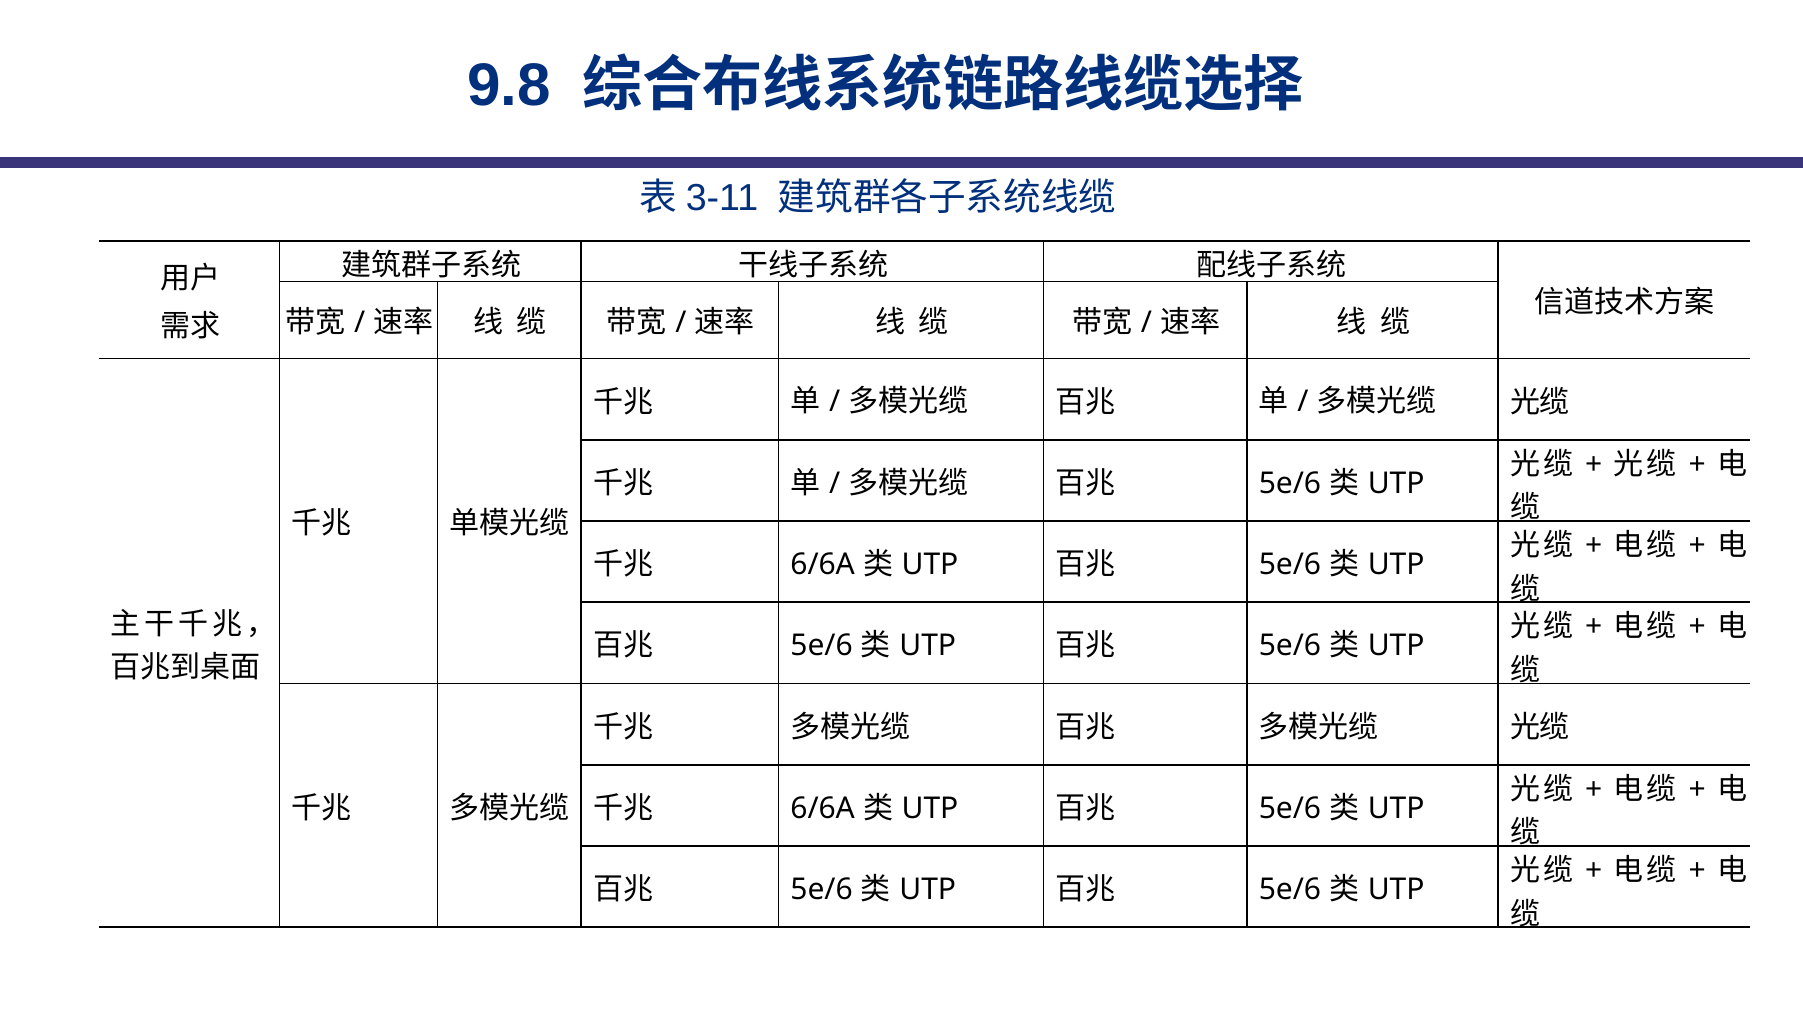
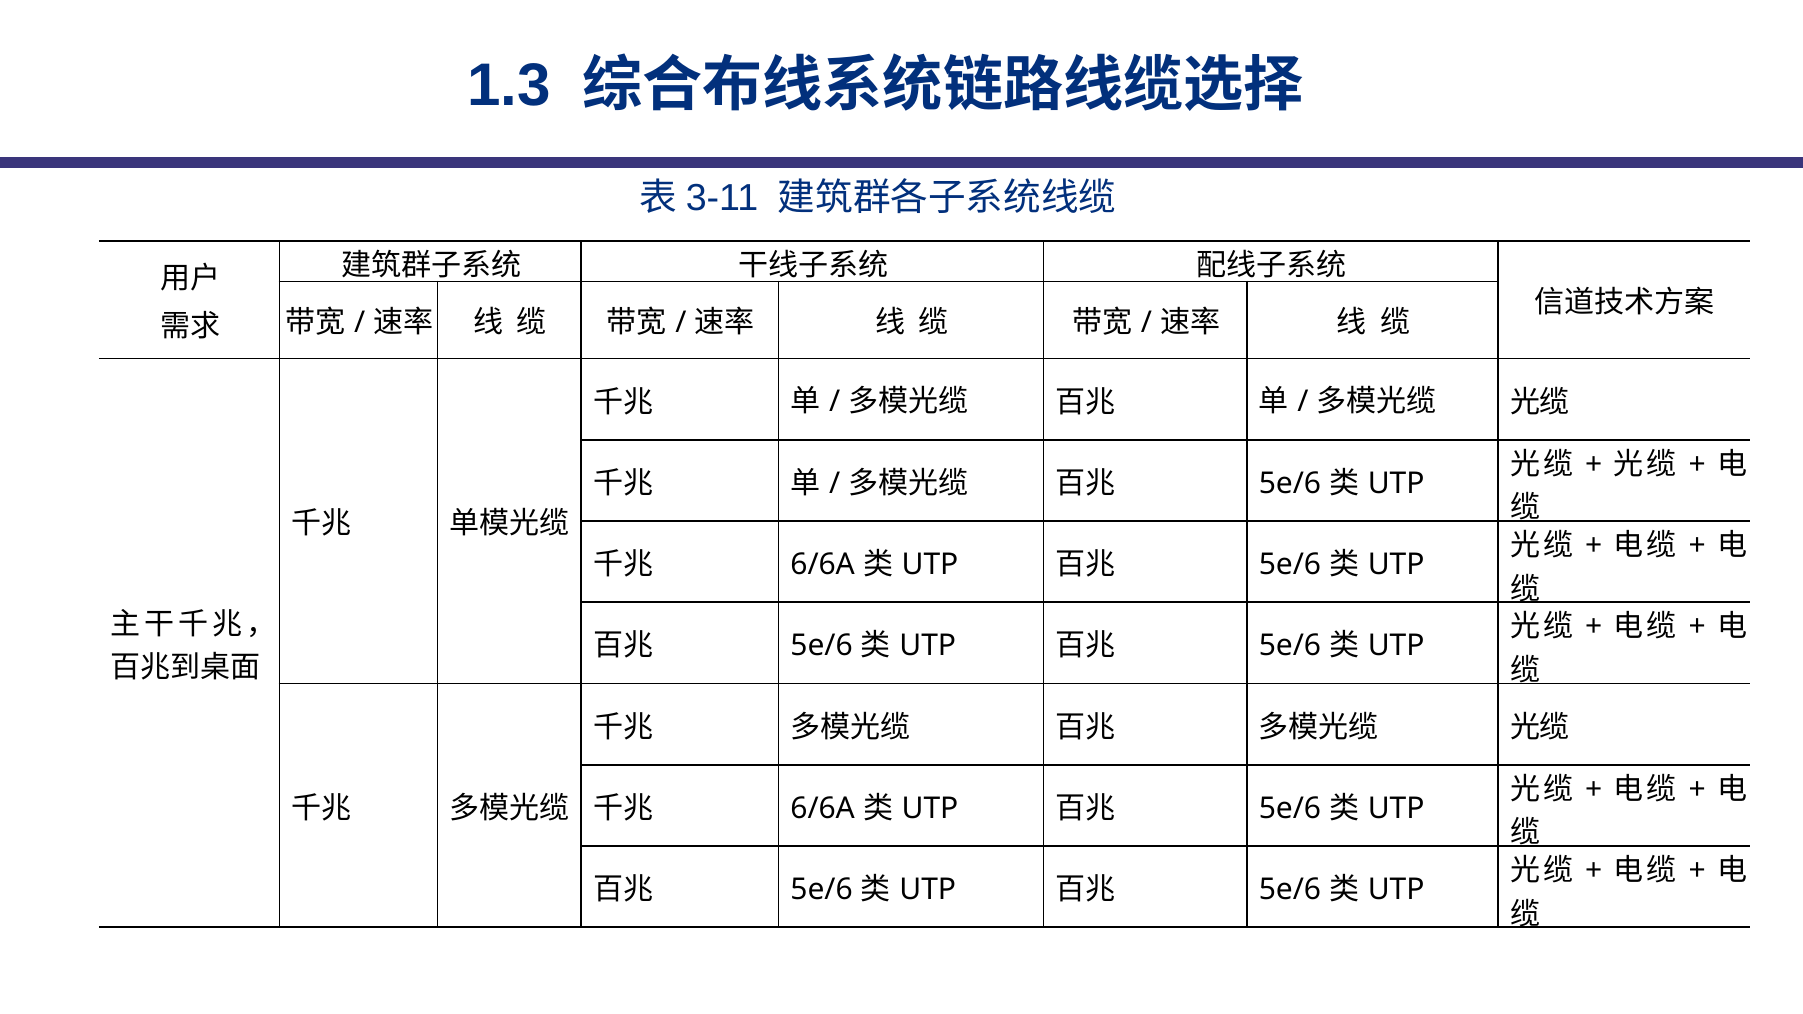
9.8: 9.8 -> 1.3 (509, 85)
